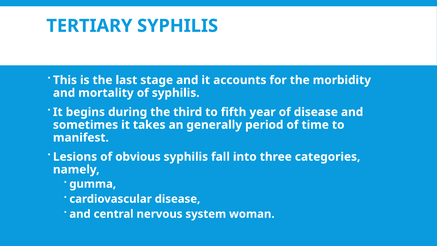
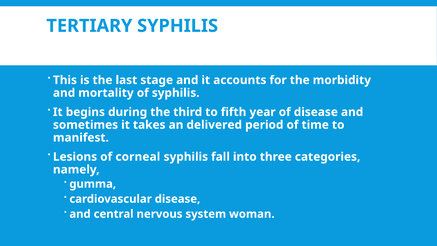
generally: generally -> delivered (214, 125)
obvious: obvious -> corneal (138, 157)
